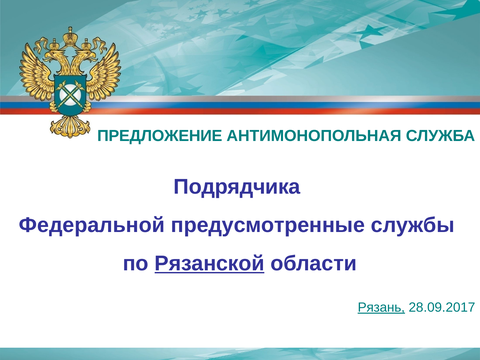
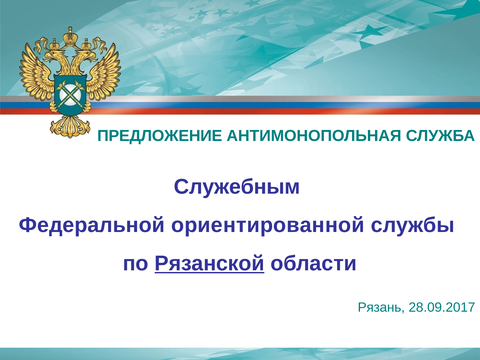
Подрядчика: Подрядчика -> Служебным (237, 187)
предусмотренные: предусмотренные -> ориентированной (268, 225)
Рязань underline: present -> none (381, 307)
